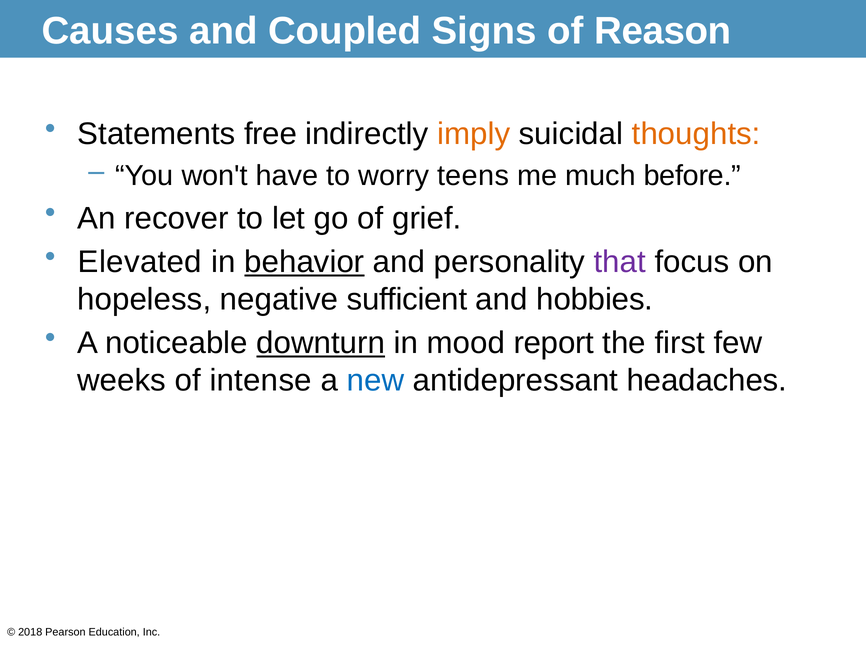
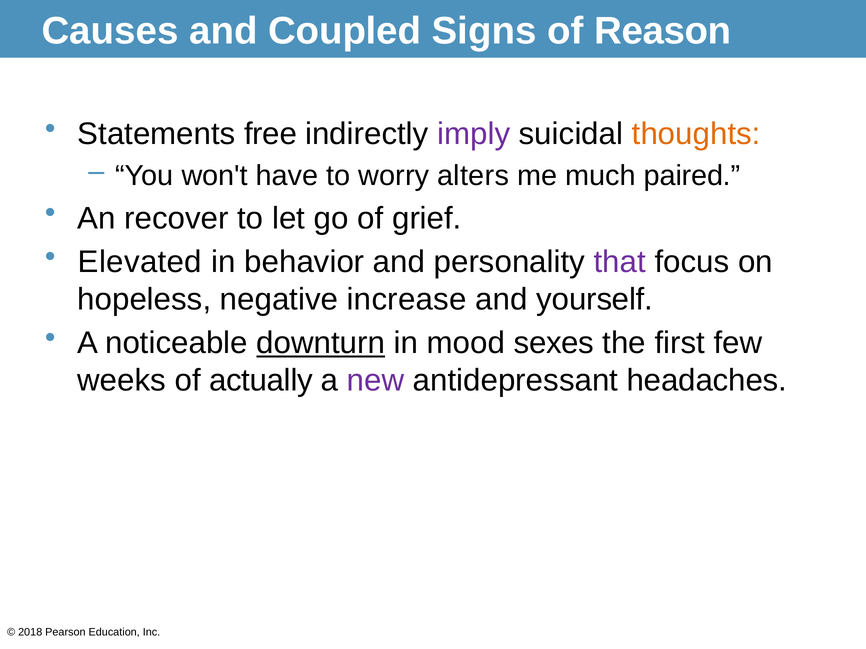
imply colour: orange -> purple (474, 134)
teens: teens -> alters (473, 176)
before: before -> paired (692, 176)
behavior underline: present -> none (304, 262)
sufficient: sufficient -> increase (407, 300)
hobbies: hobbies -> yourself (595, 300)
report: report -> sexes (554, 343)
intense: intense -> actually (261, 381)
new colour: blue -> purple (376, 381)
